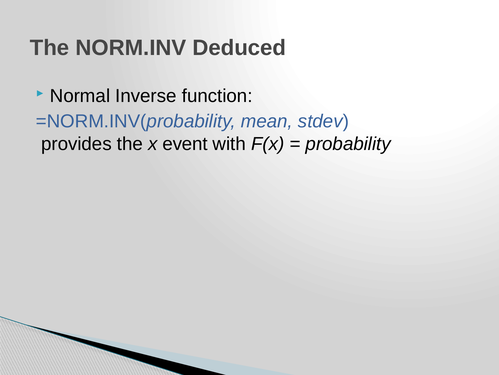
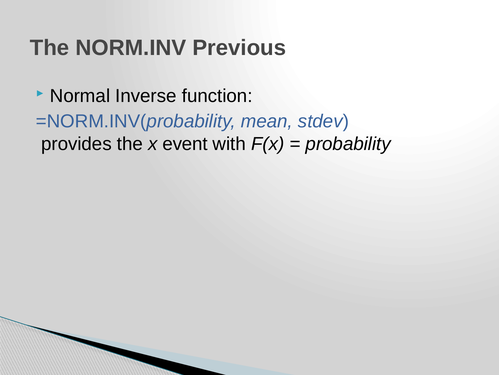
Deduced: Deduced -> Previous (239, 48)
